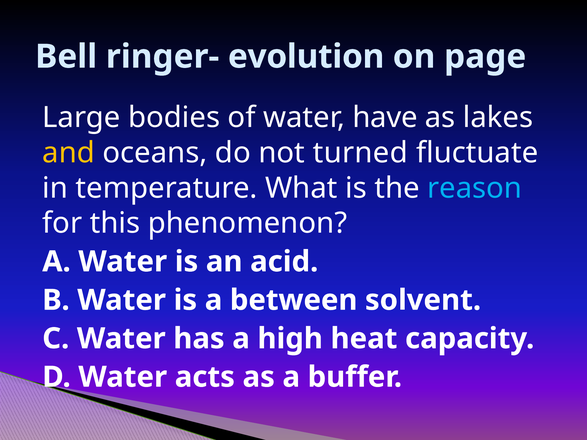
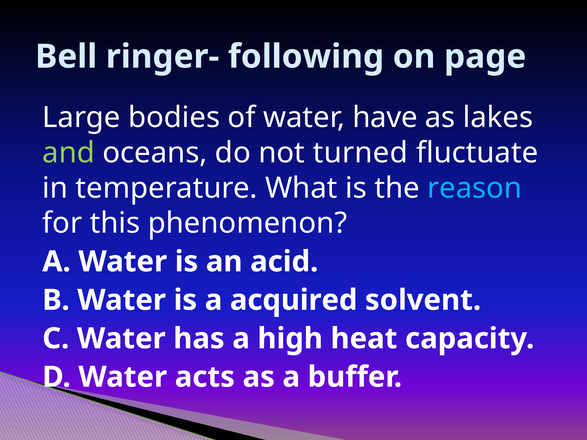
evolution: evolution -> following (306, 57)
and colour: yellow -> light green (69, 153)
between: between -> acquired (294, 300)
